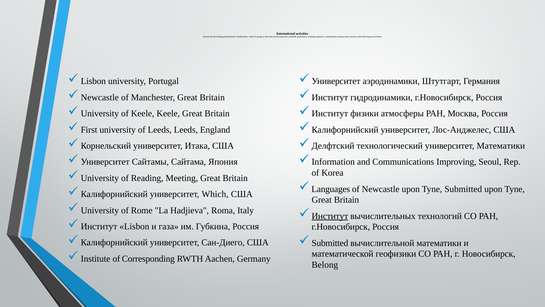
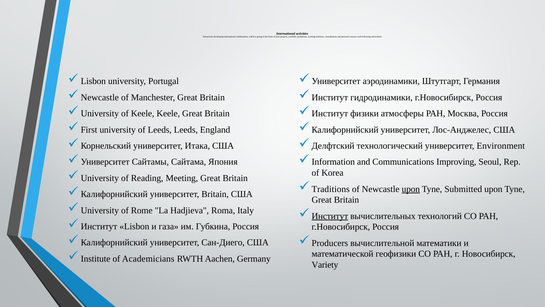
университет Математики: Математики -> Environment (501, 146)
Languages: Languages -> Traditions (331, 189)
upon underline: none -> present (411, 189)
университет Which: Which -> Britain (215, 194)
Submitted: Submitted -> Producers (330, 243)
Corresponding: Corresponding -> Academicians (148, 258)
Belong: Belong -> Variety (325, 264)
